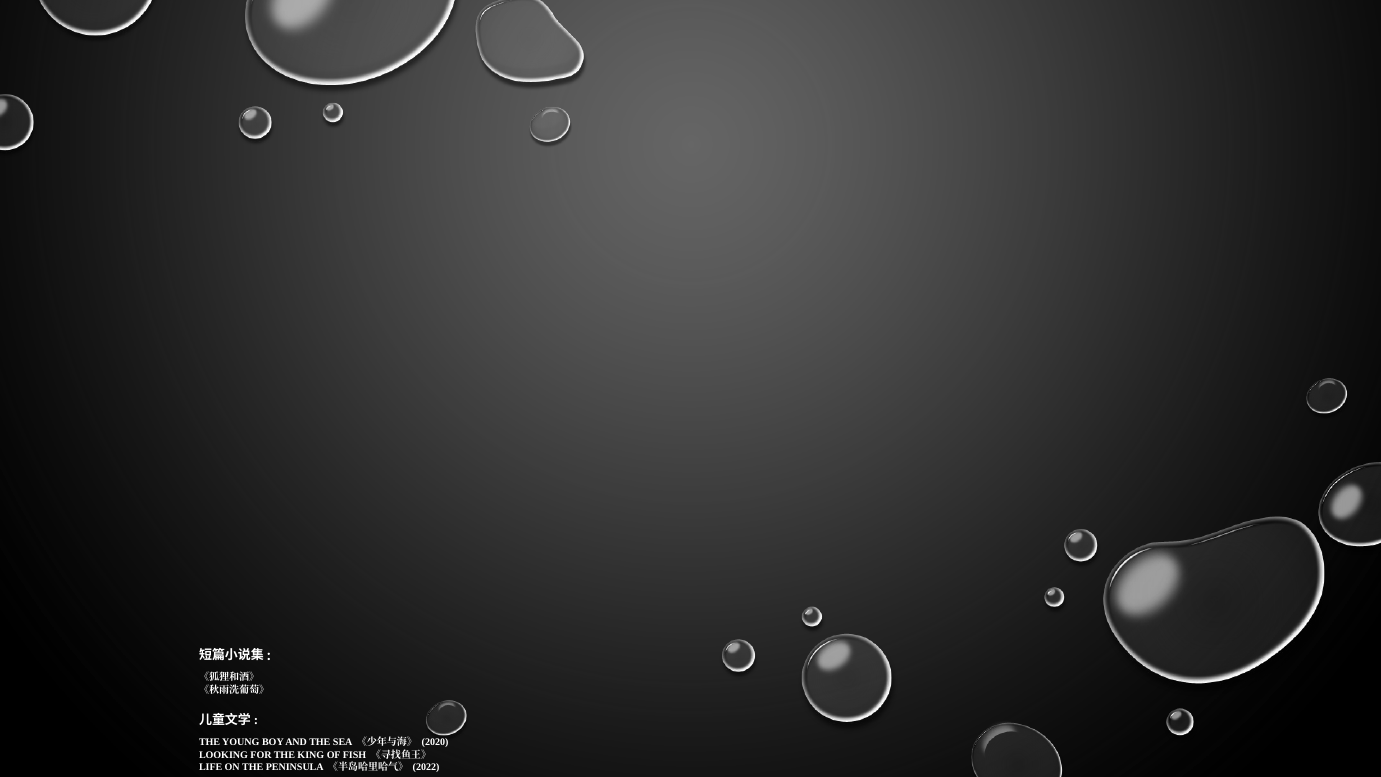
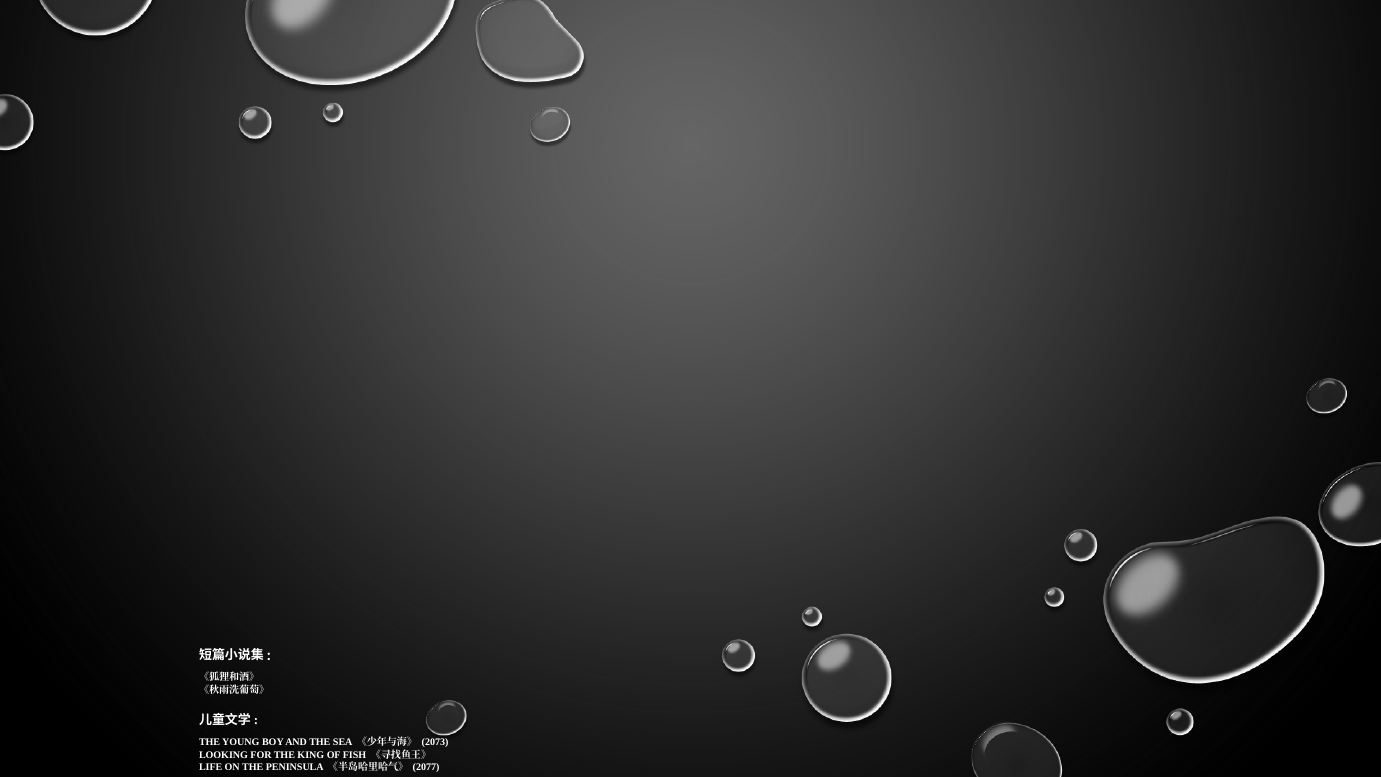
2020: 2020 -> 2073 (435, 742)
2022: 2022 -> 2077 (426, 767)
